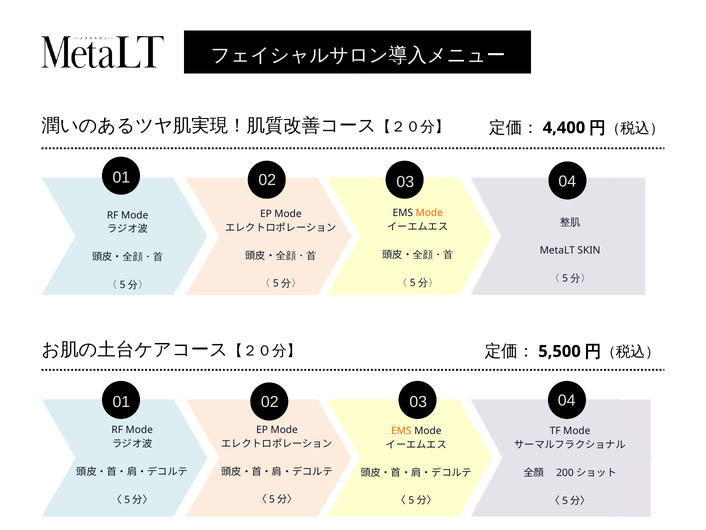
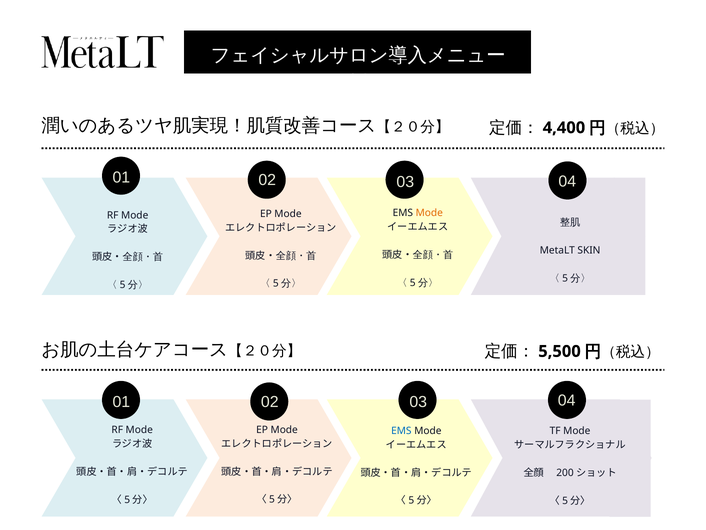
EMS colour: orange -> blue (401, 430)
